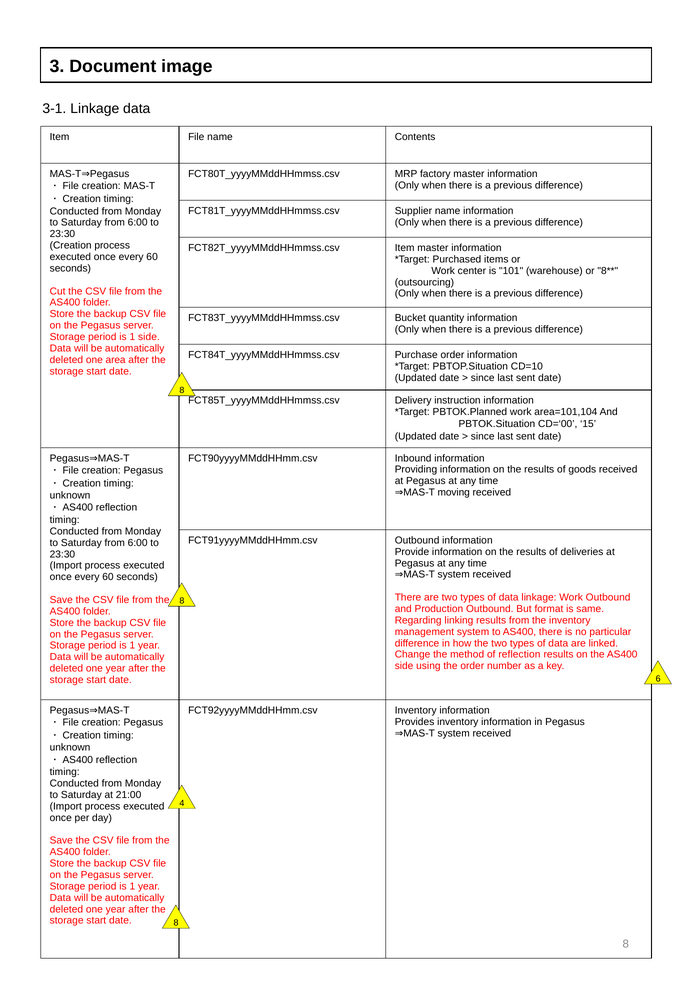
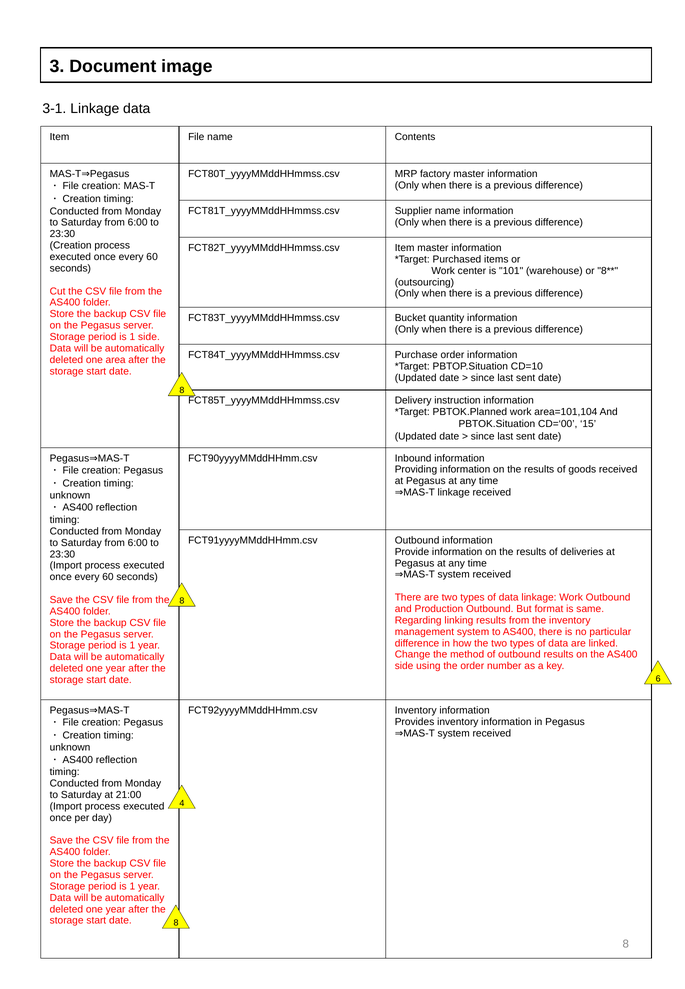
⇒MAS-T moving: moving -> linkage (454, 493)
of reflection: reflection -> outbound (519, 655)
